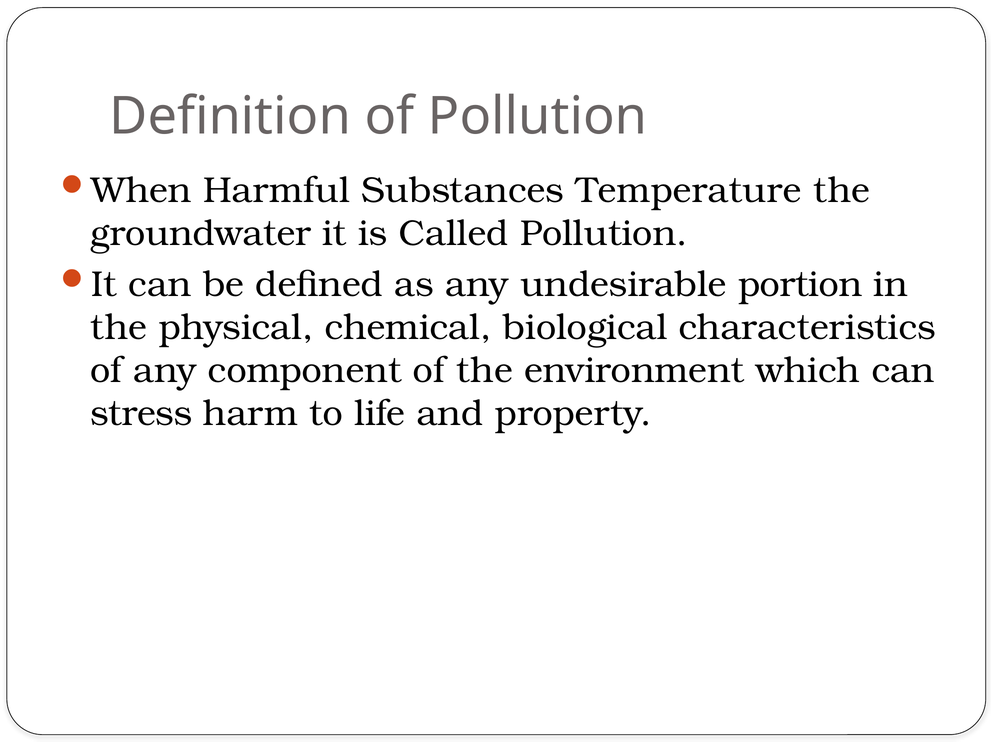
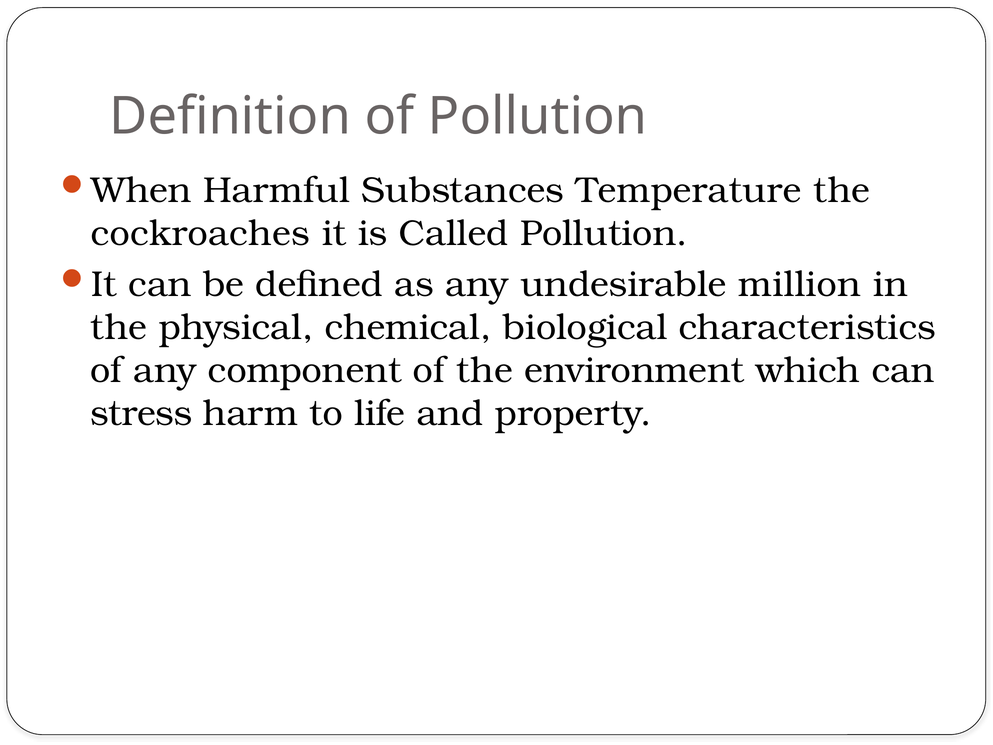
groundwater: groundwater -> cockroaches (200, 233)
portion: portion -> million (800, 284)
